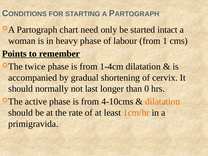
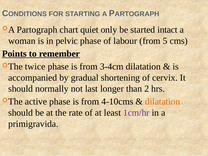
need: need -> quiet (89, 30)
heavy: heavy -> pelvic (67, 41)
1: 1 -> 5 (165, 41)
1-4cm: 1-4cm -> 3-4cm (112, 67)
0: 0 -> 2 (147, 89)
1cm/hr colour: orange -> purple (136, 113)
